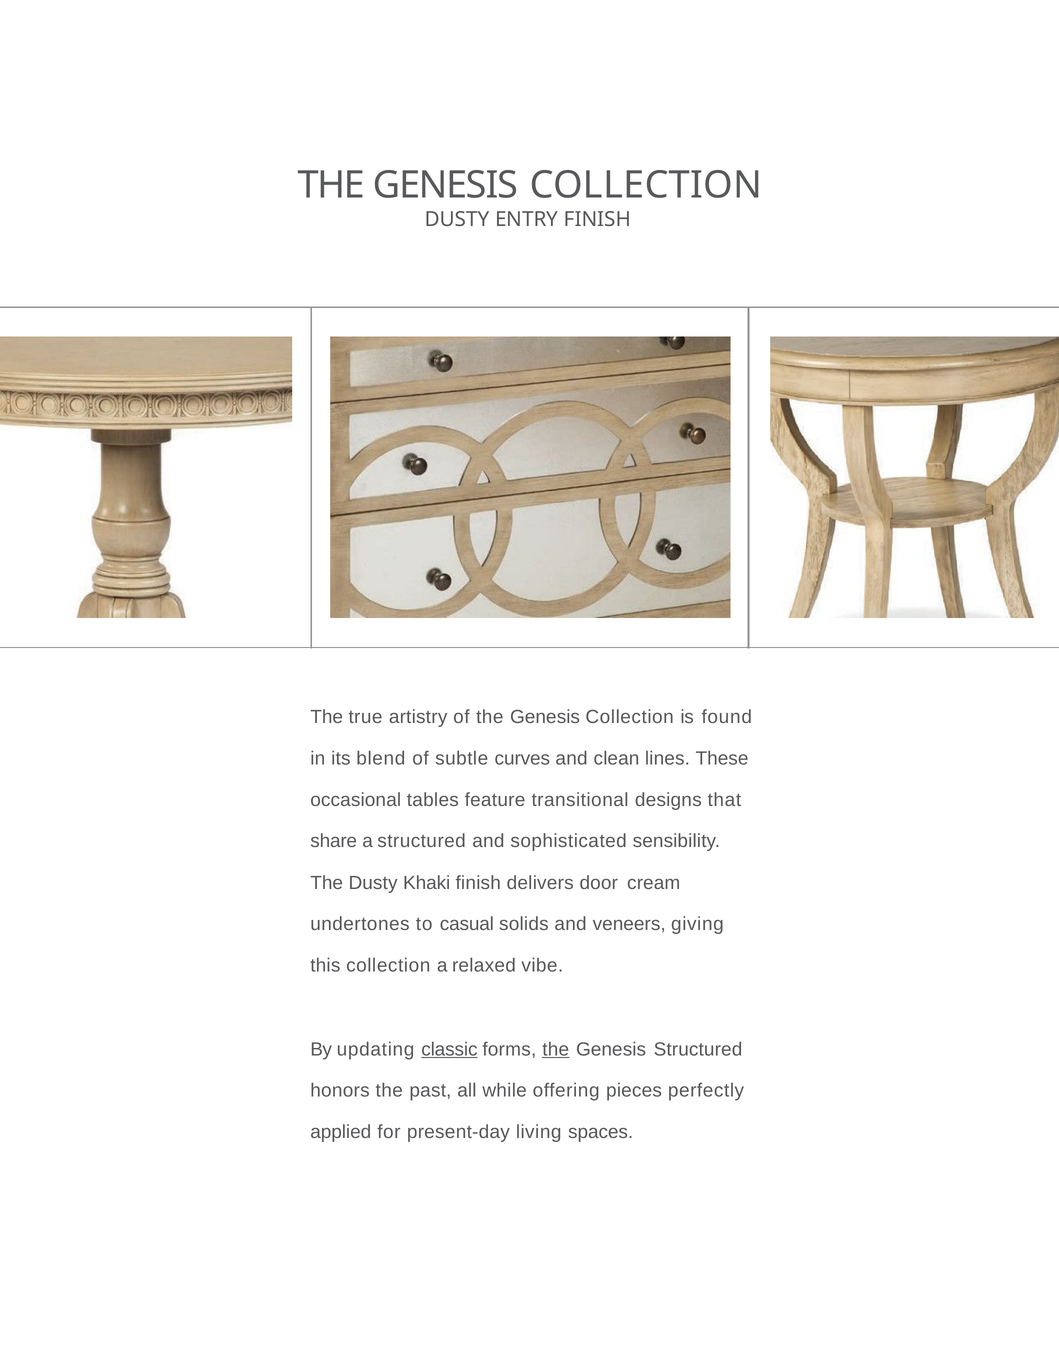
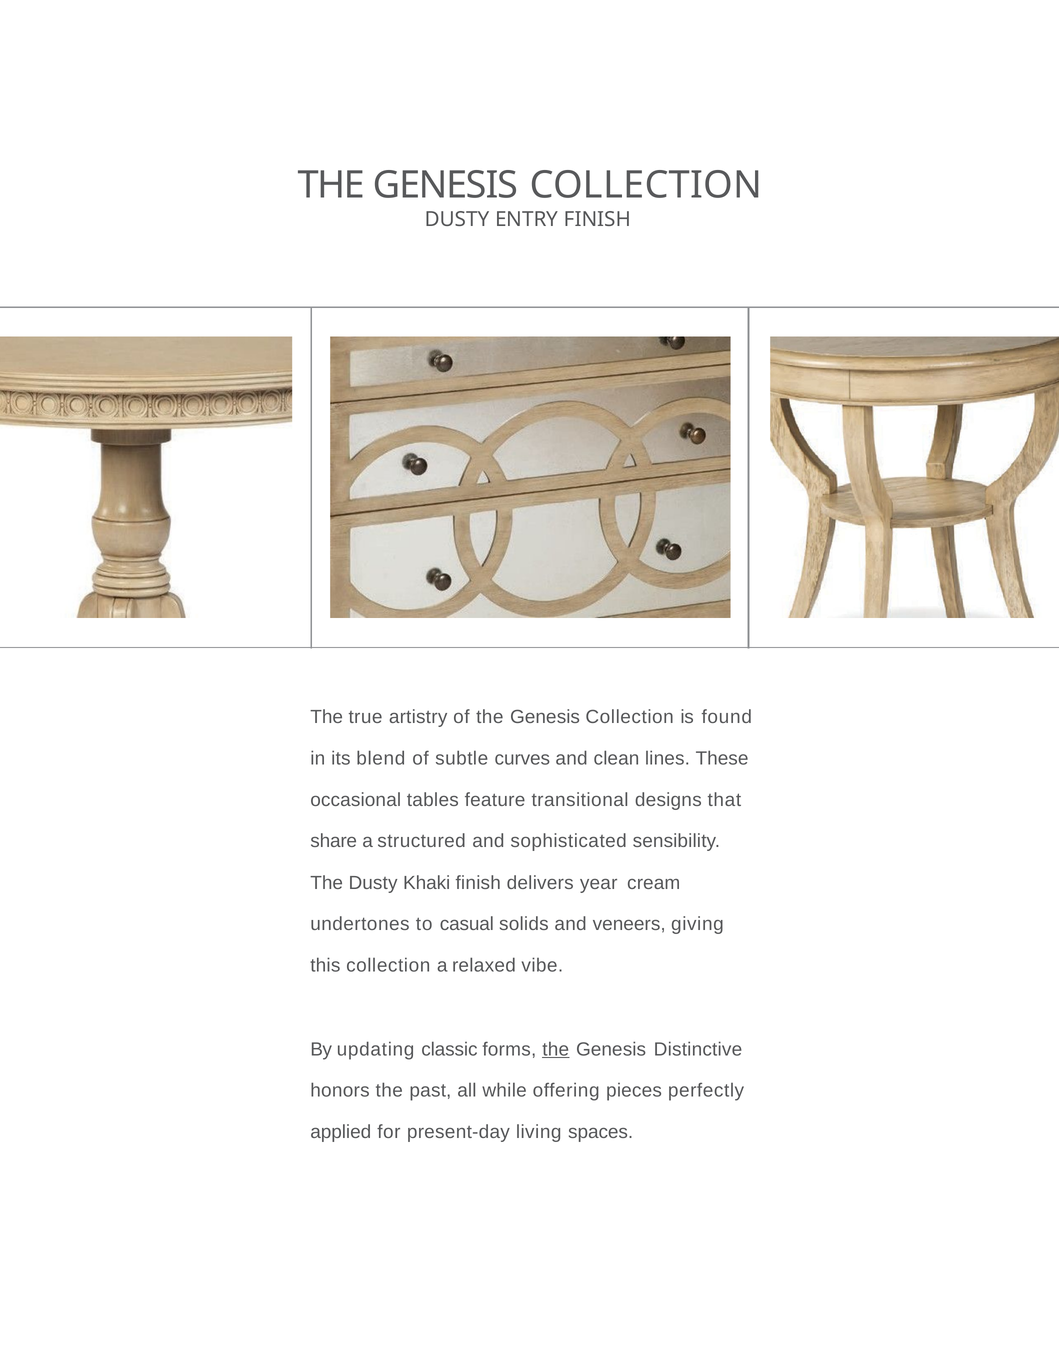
door: door -> year (599, 883)
classic underline: present -> none (449, 1050)
Genesis Structured: Structured -> Distinctive (698, 1050)
